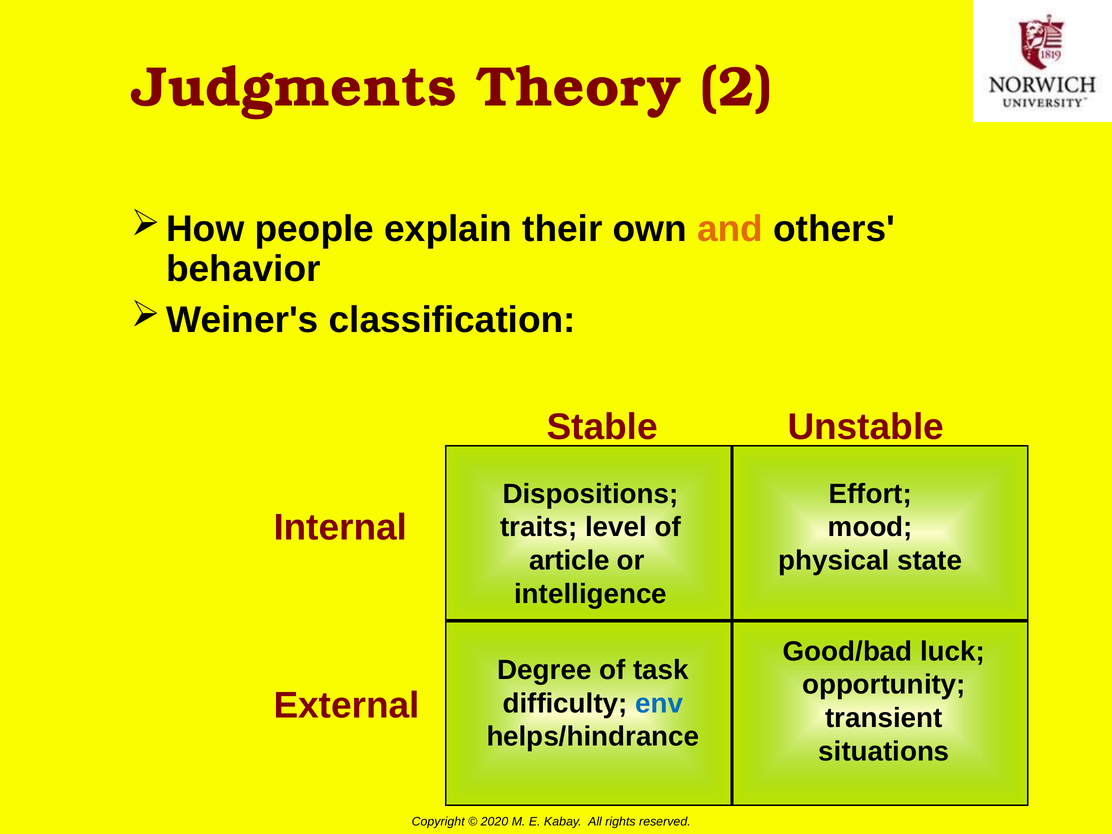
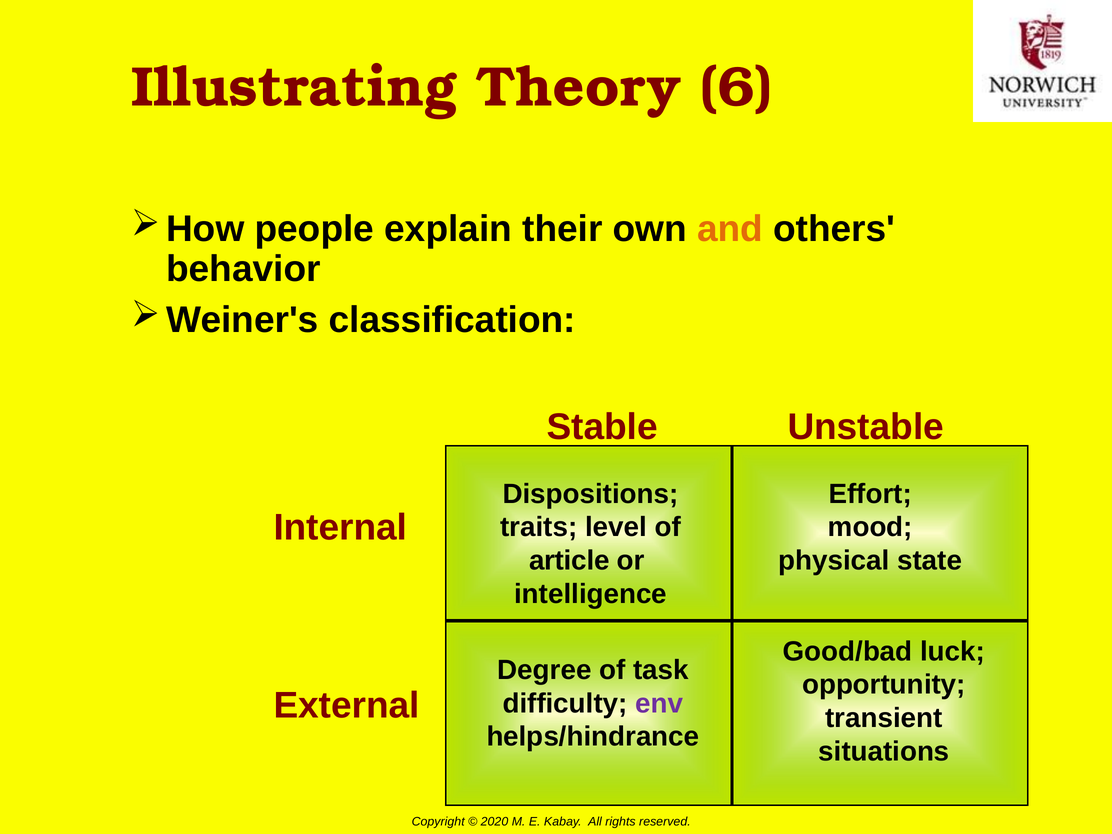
Judgments: Judgments -> Illustrating (294, 88)
Theory 2: 2 -> 6 (736, 88)
env colour: blue -> purple (659, 703)
